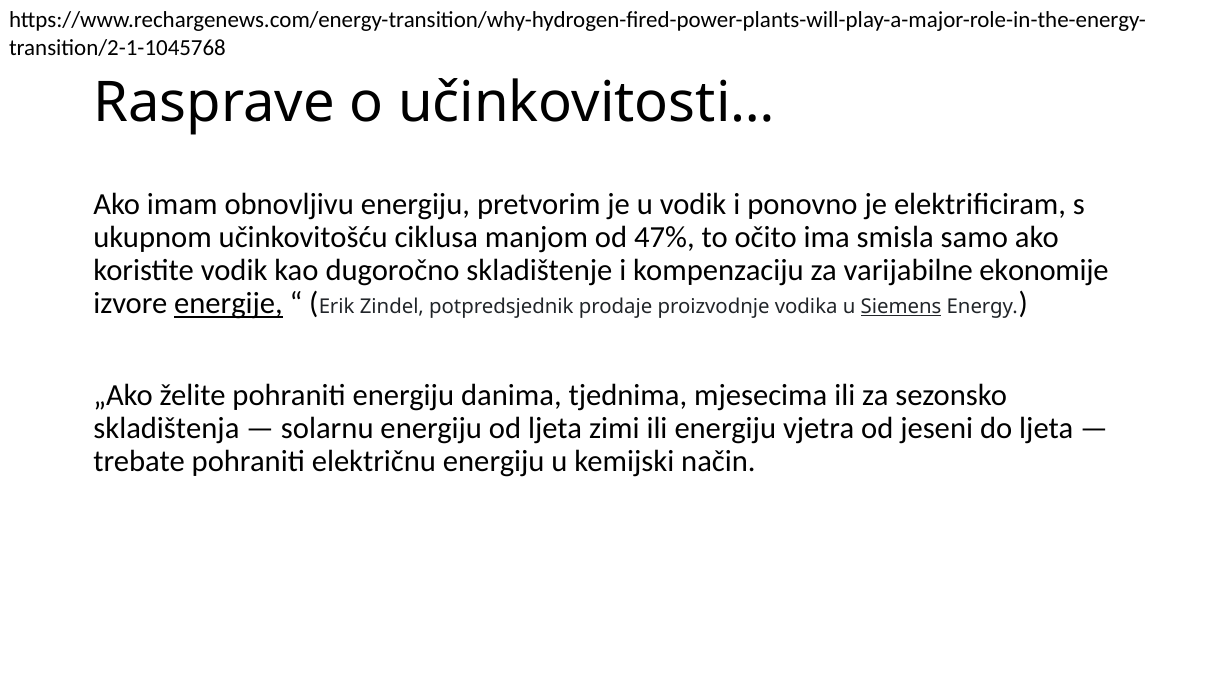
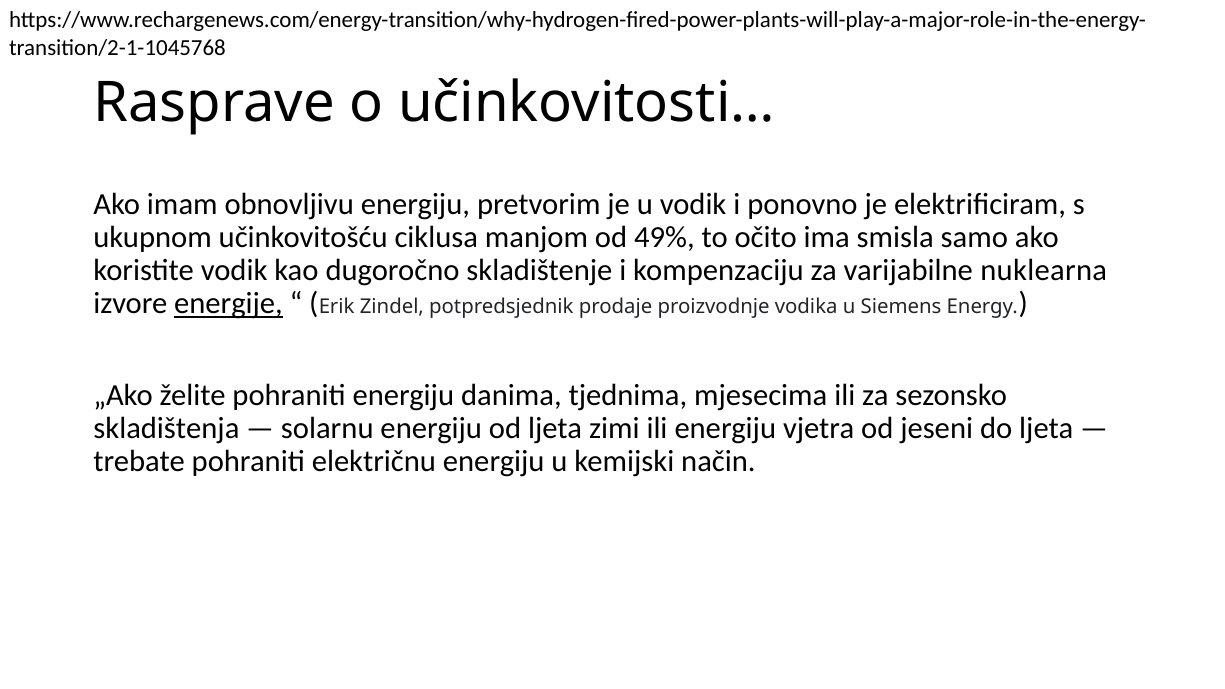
47%: 47% -> 49% (664, 237)
ekonomije: ekonomije -> nuklearna (1044, 271)
Siemens underline: present -> none (901, 307)
